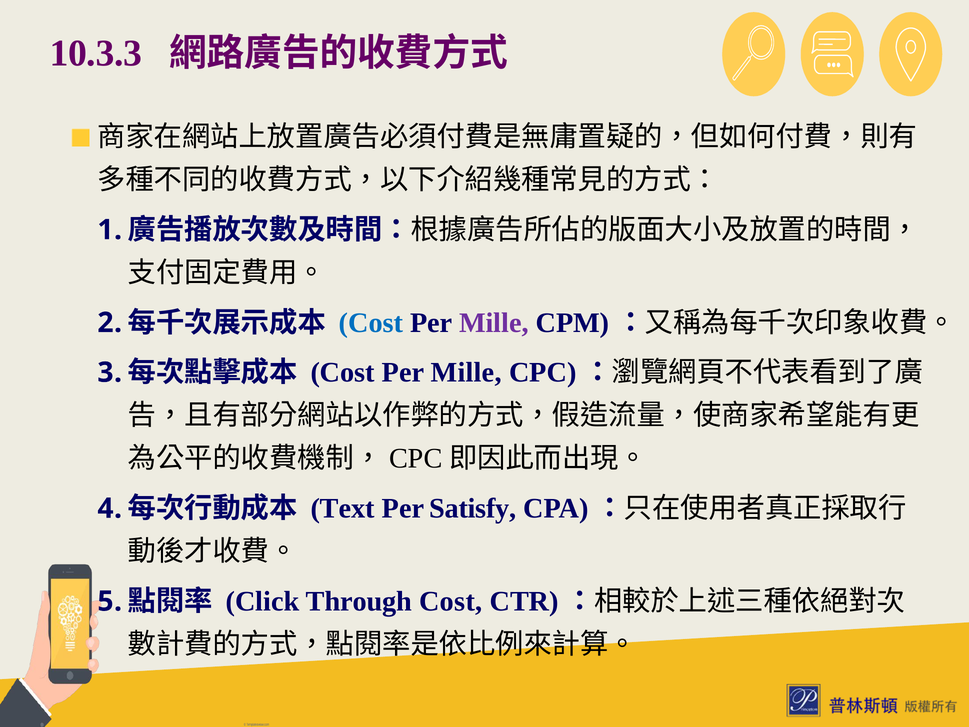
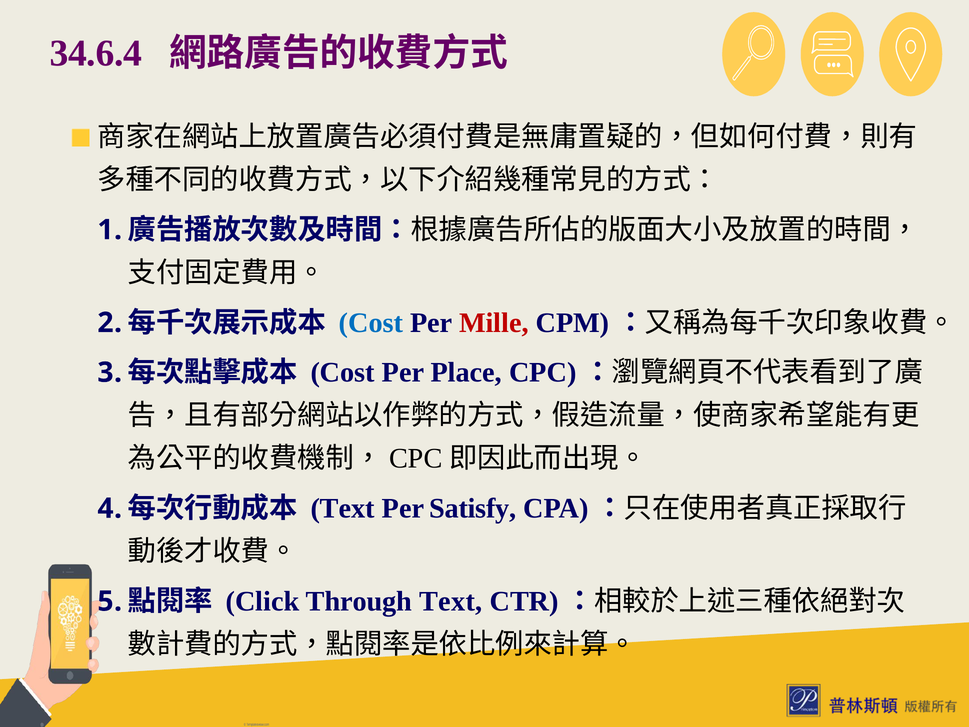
10.3.3: 10.3.3 -> 34.6.4 (96, 53)
Mille colour: purple -> red (494, 323)
Mille: Mille -> Place (466, 372)
Through Cost: Cost -> Text (451, 601)
